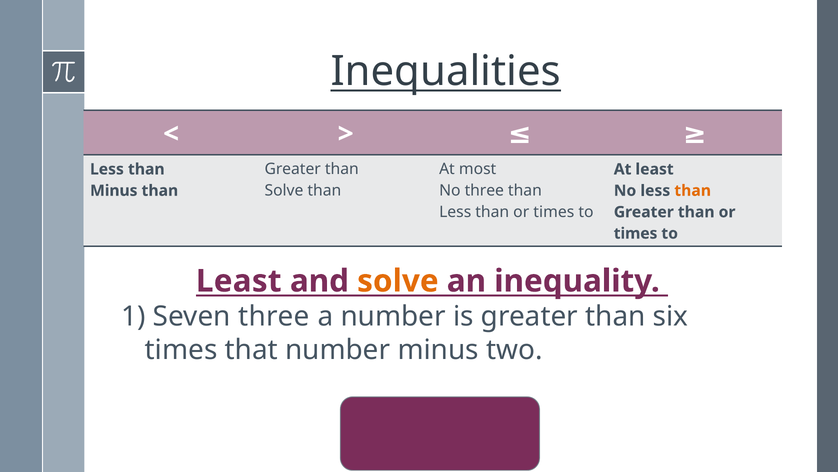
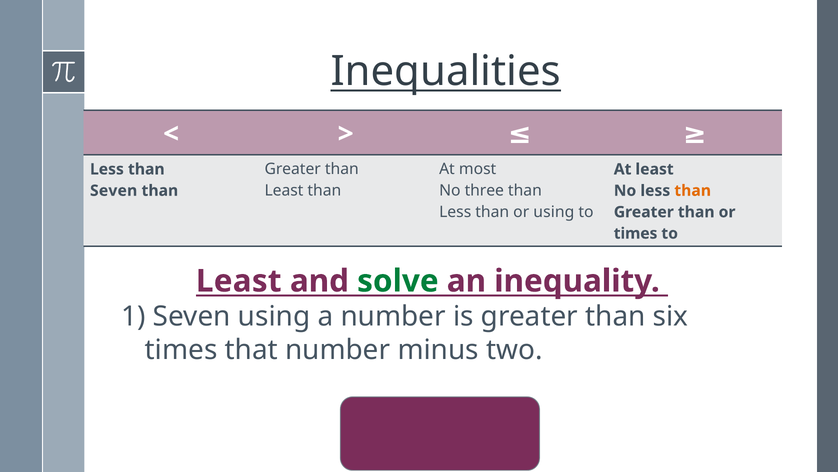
Solve: Solve -> Least (284, 190)
Minus: Minus -> Seven (114, 190)
Less than or times: times -> using (554, 212)
solve colour: orange -> green (398, 281)
Seven three: three -> using (274, 316)
